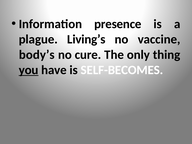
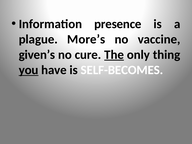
Living’s: Living’s -> More’s (86, 39)
body’s: body’s -> given’s (37, 55)
The underline: none -> present (114, 55)
